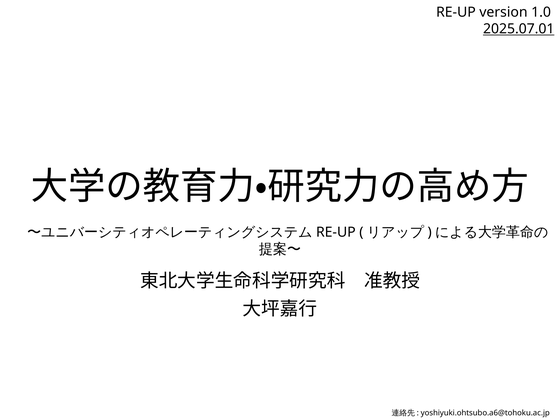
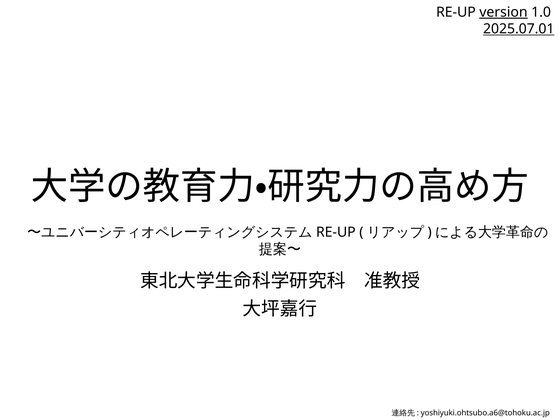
version underline: none -> present (503, 12)
